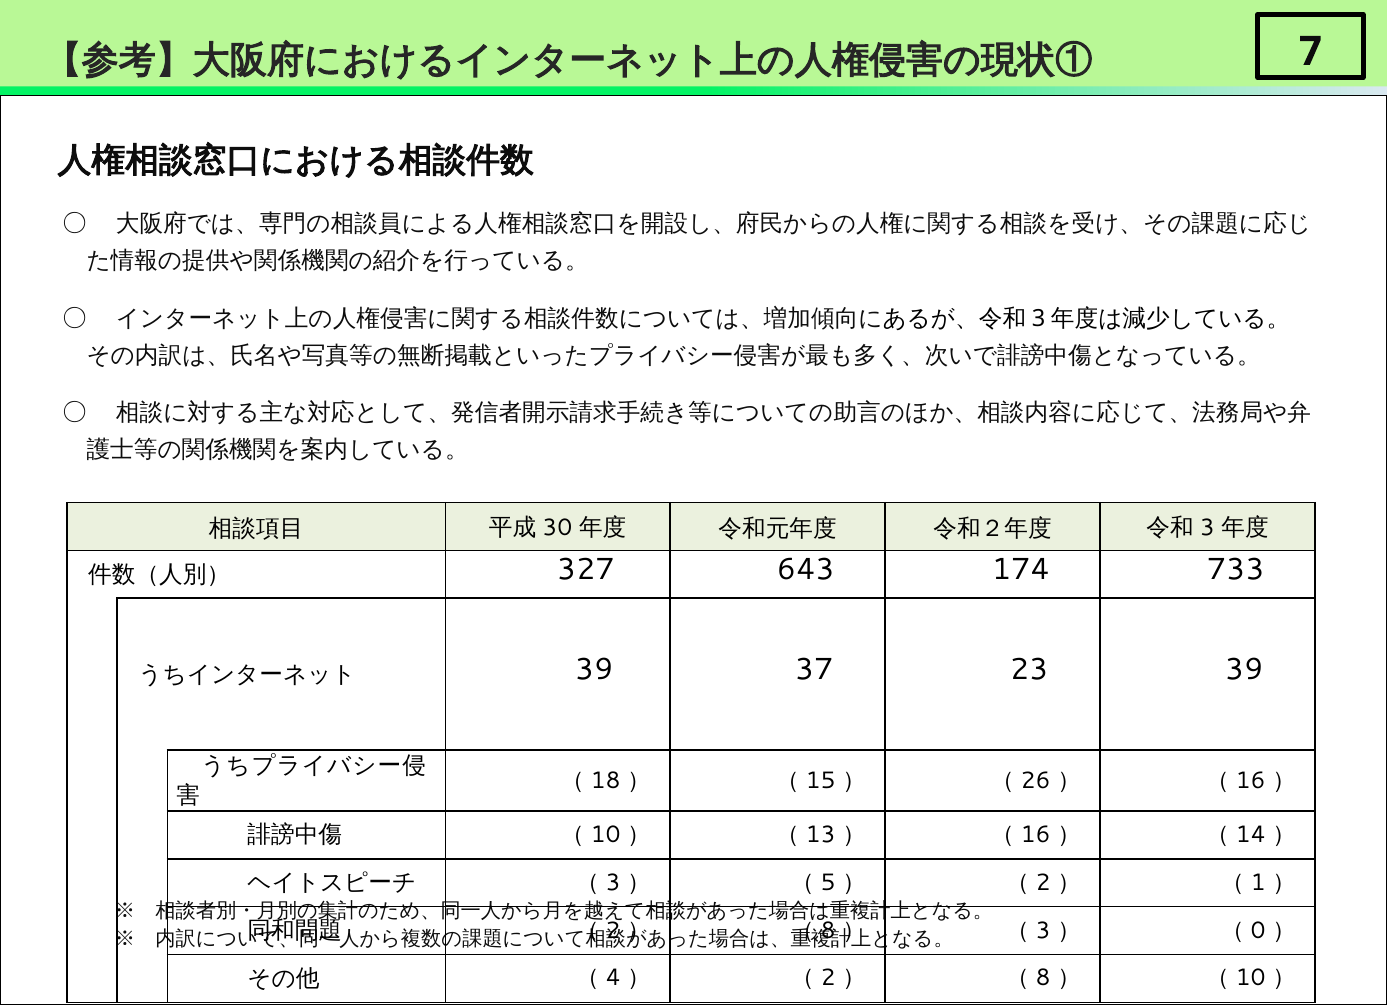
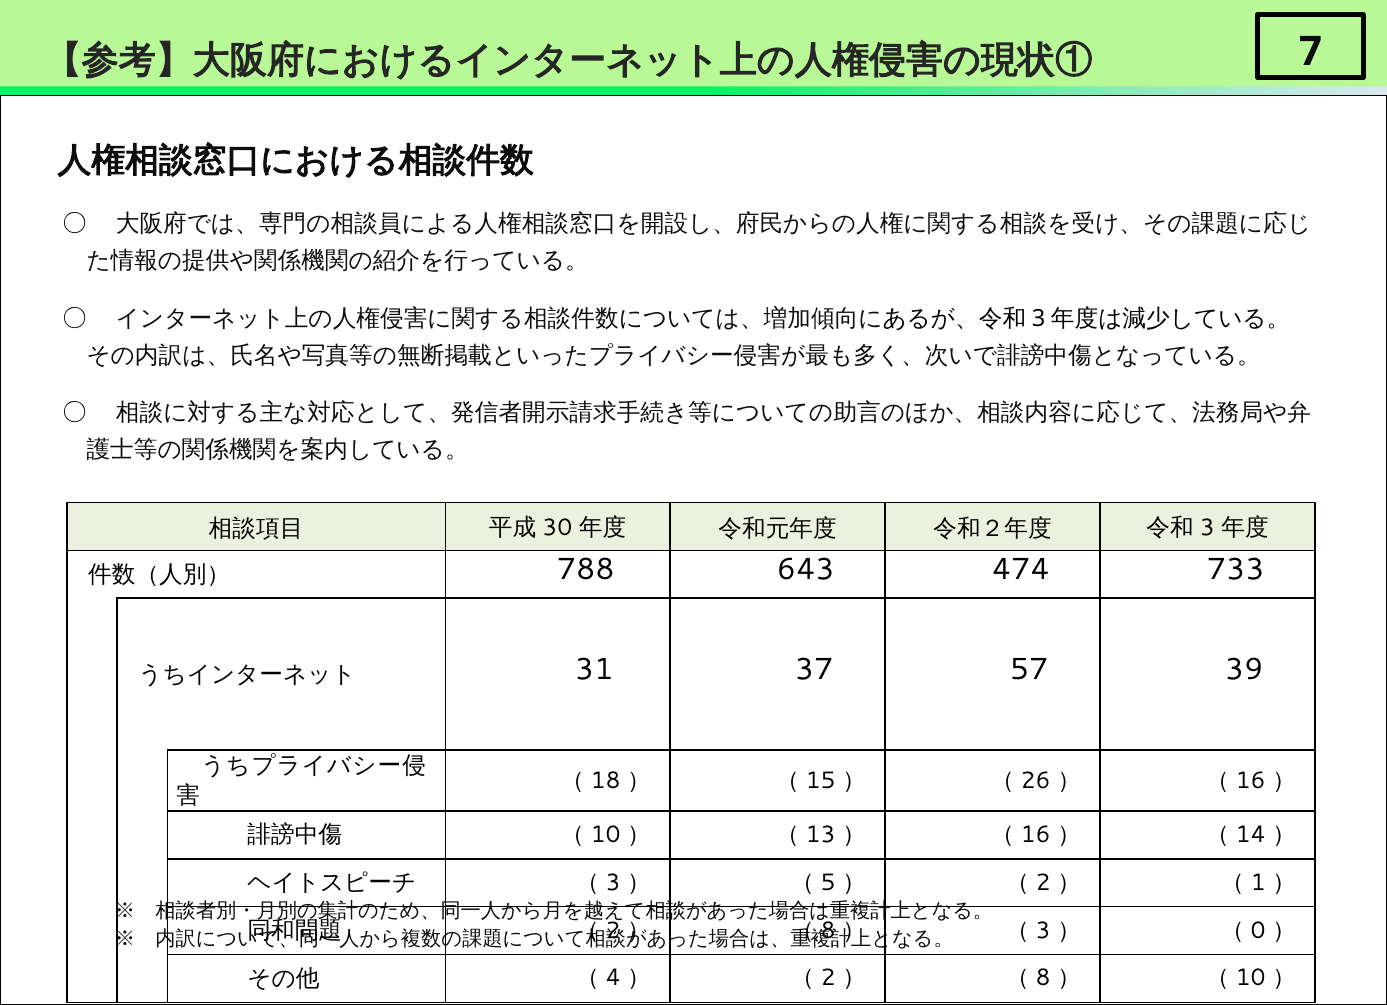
327: 327 -> 788 (586, 569)
174: 174 -> 474 (1021, 569)
39: 39 -> 31 (594, 669)
23: 23 -> 57 (1029, 669)
